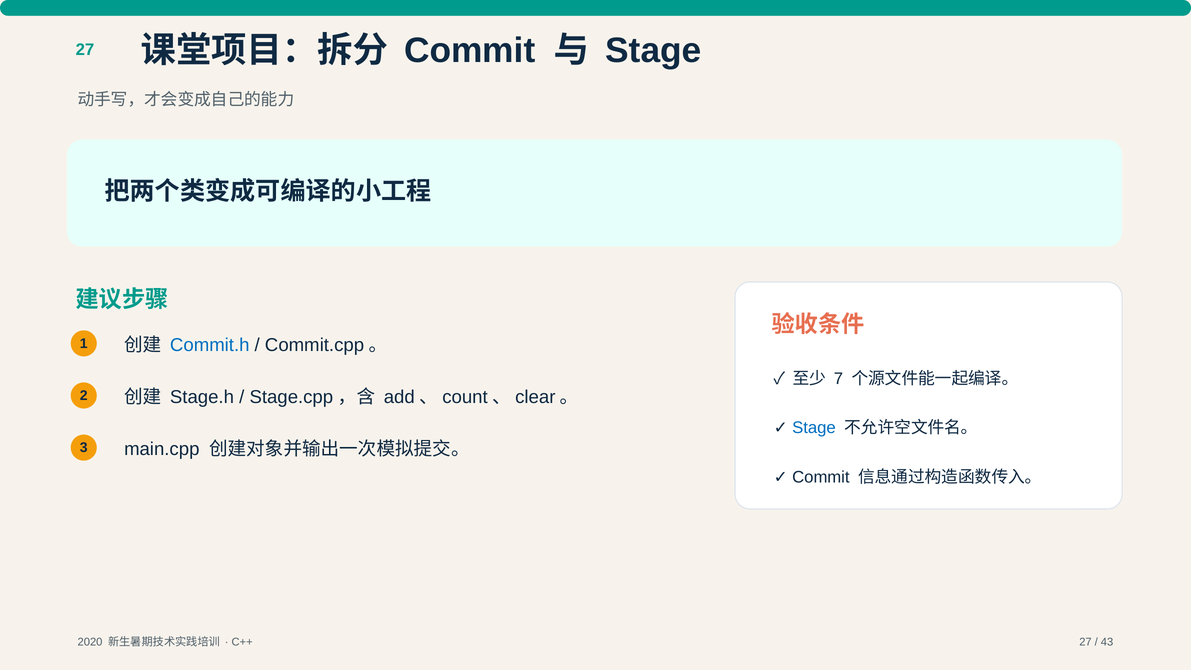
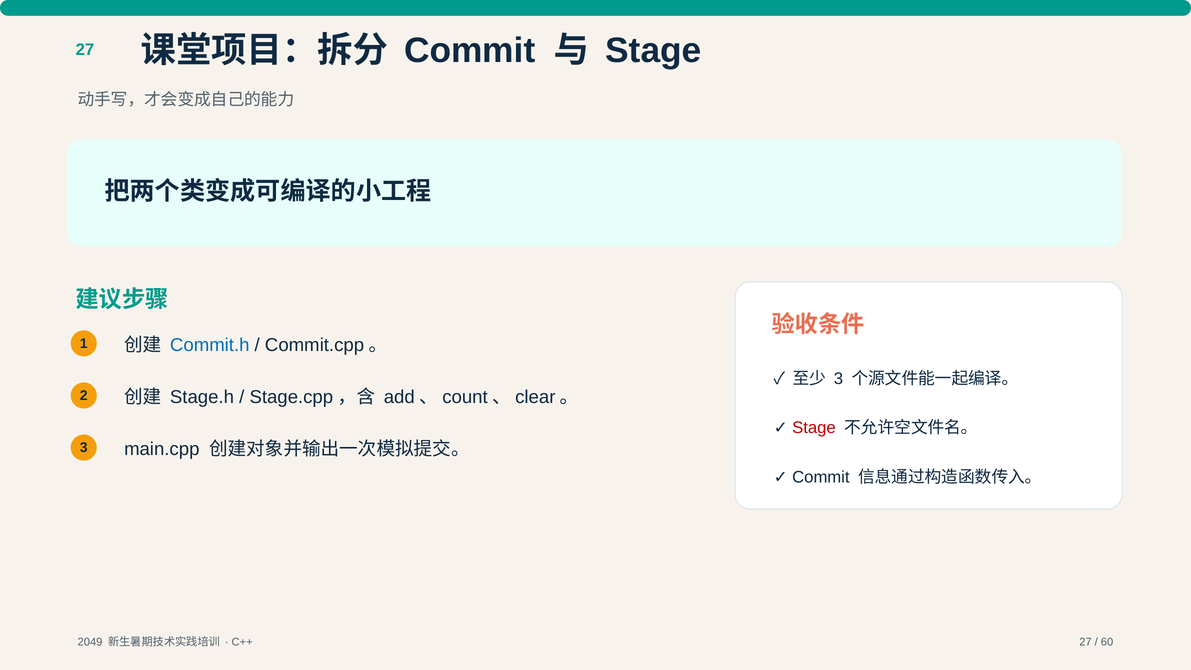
7: 7 -> 3 (838, 378)
Stage colour: blue -> red (814, 428)
2020: 2020 -> 2049 (90, 642)
43: 43 -> 60 (1107, 642)
